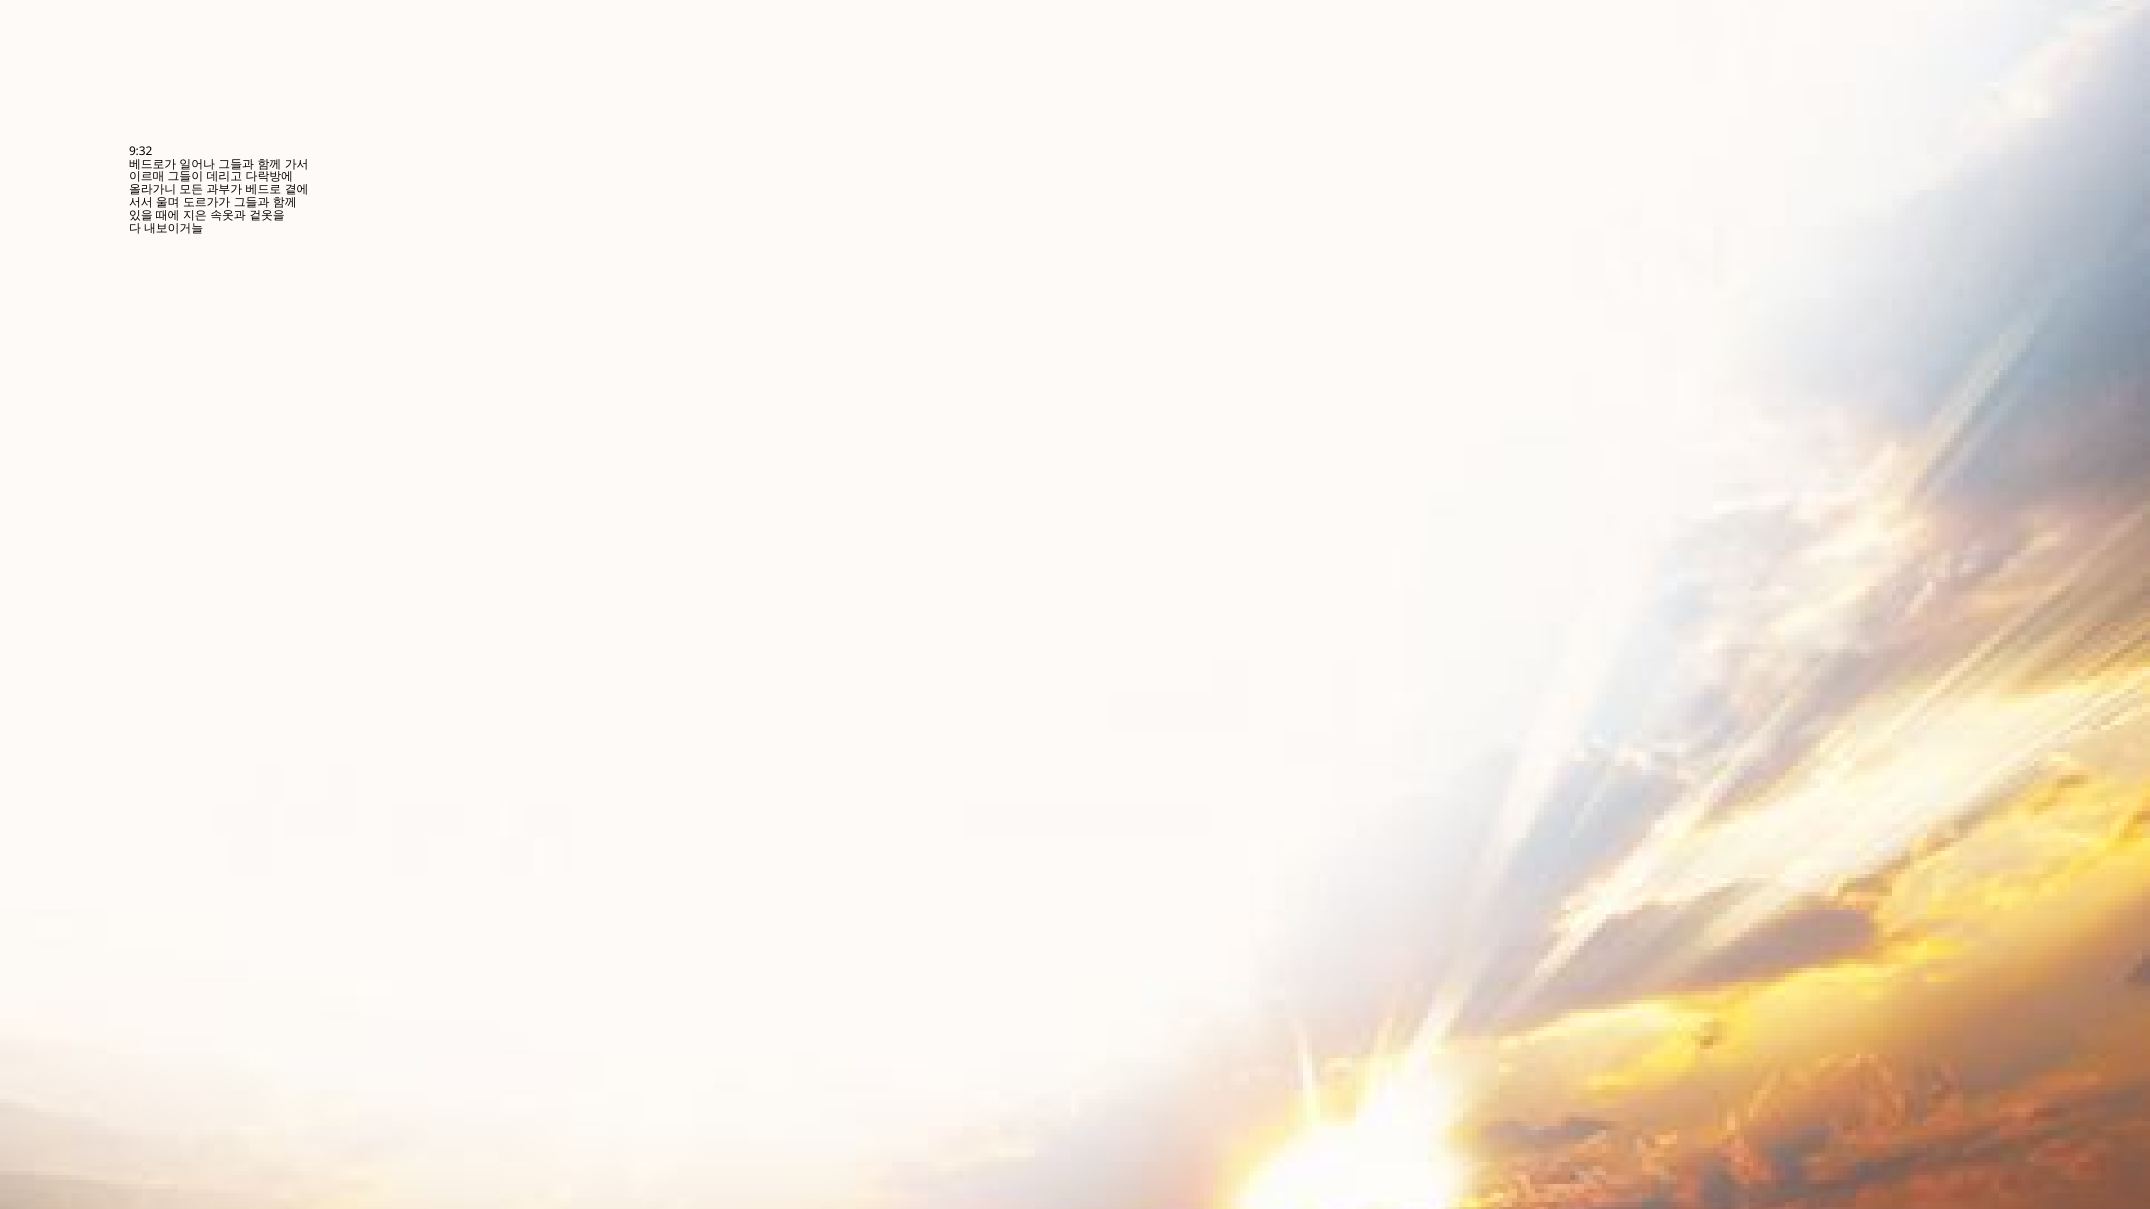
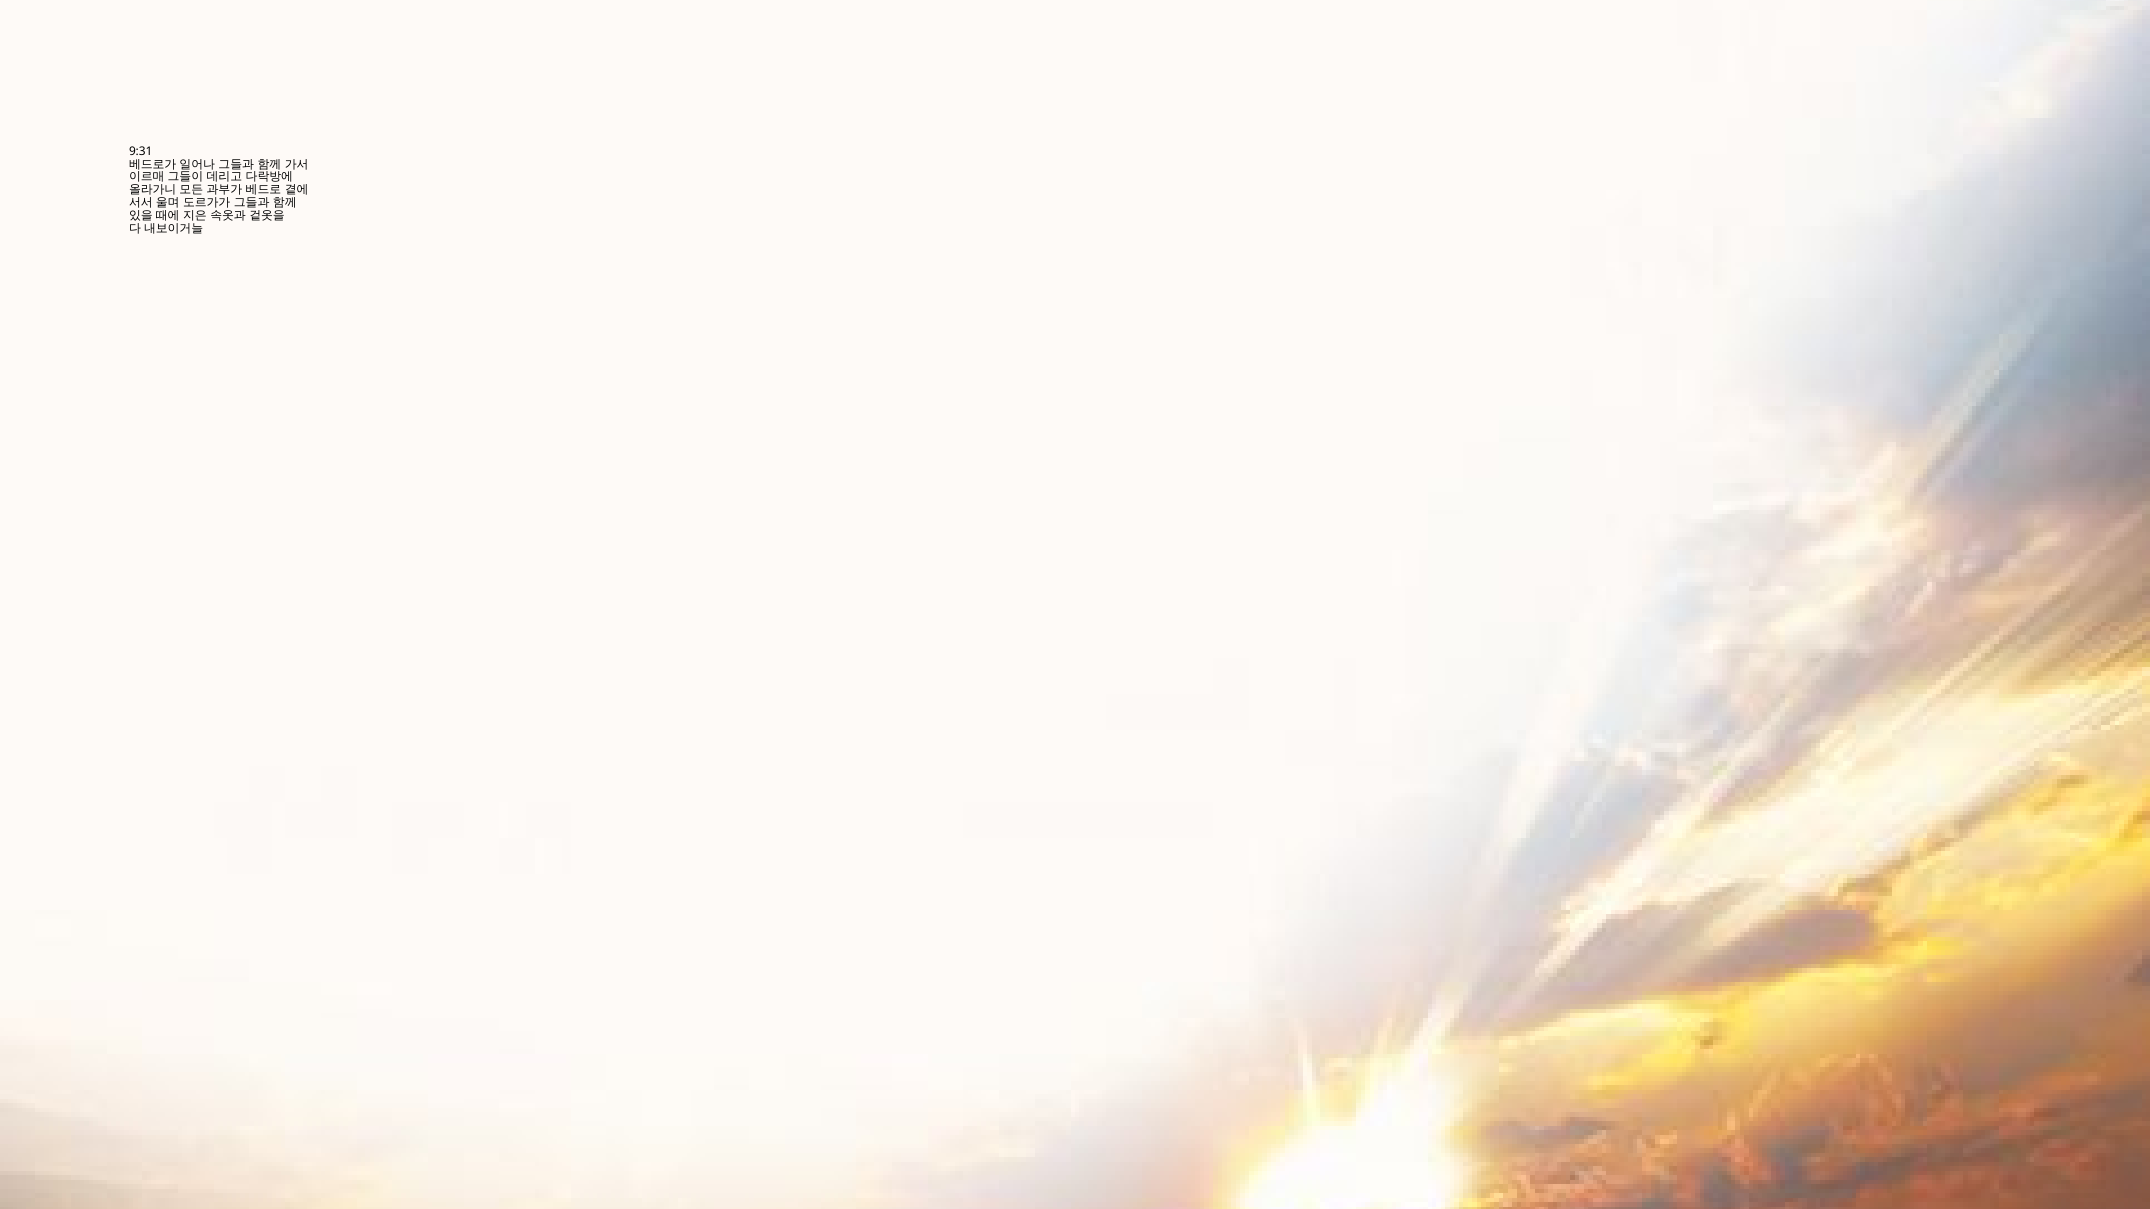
9:32: 9:32 -> 9:31 (141, 151)
